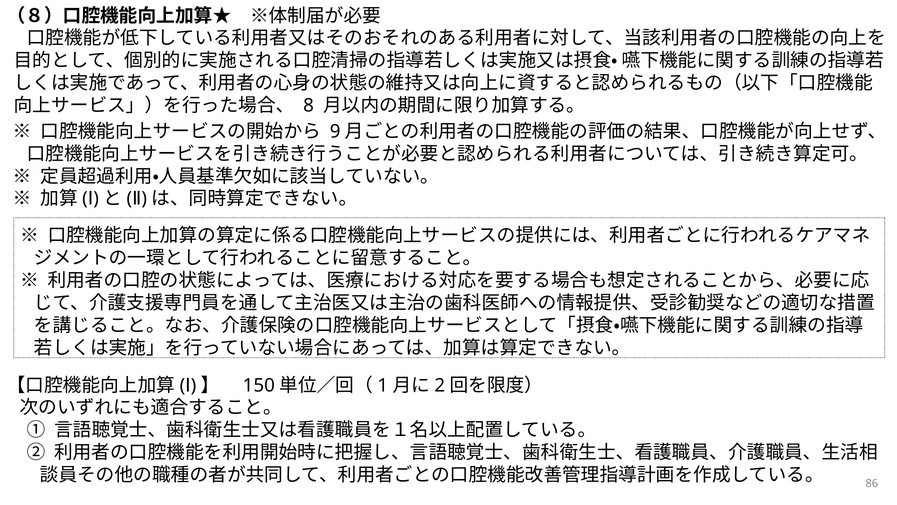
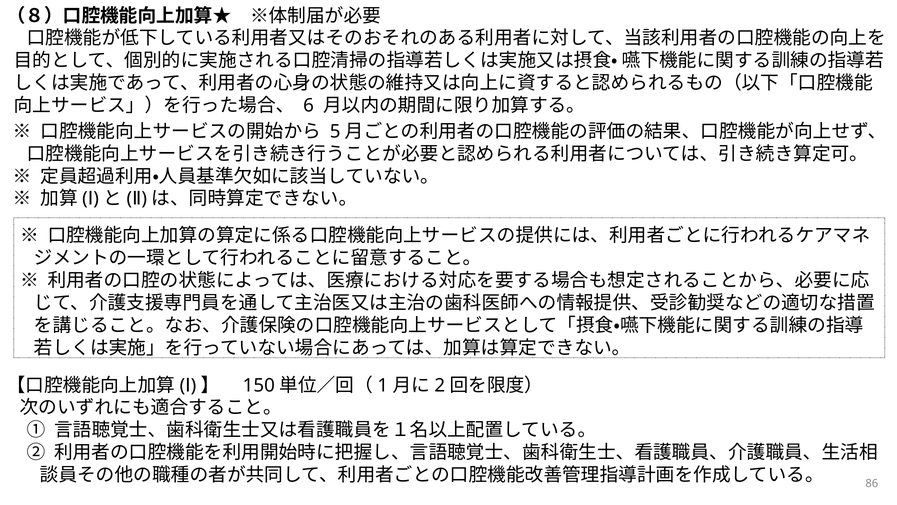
8: 8 -> 6 (308, 106)
9: 9 -> 5 (335, 131)
